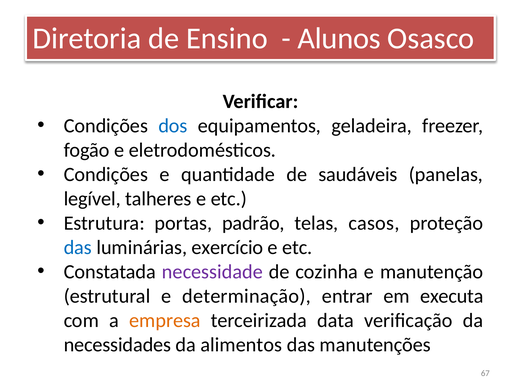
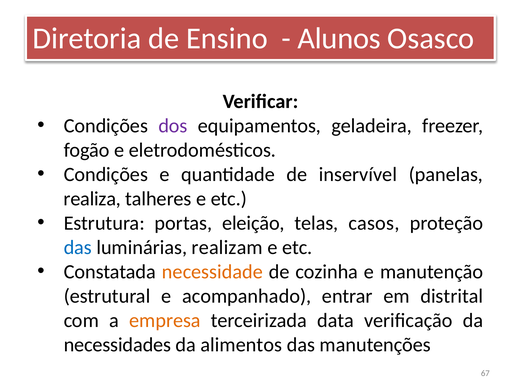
dos colour: blue -> purple (173, 126)
saudáveis: saudáveis -> inservível (358, 174)
legível: legível -> realiza (92, 199)
padrão: padrão -> eleição (253, 223)
exercício: exercício -> realizam (227, 247)
necessidade colour: purple -> orange (212, 272)
determinação: determinação -> acompanhado (247, 296)
executa: executa -> distrital (452, 296)
